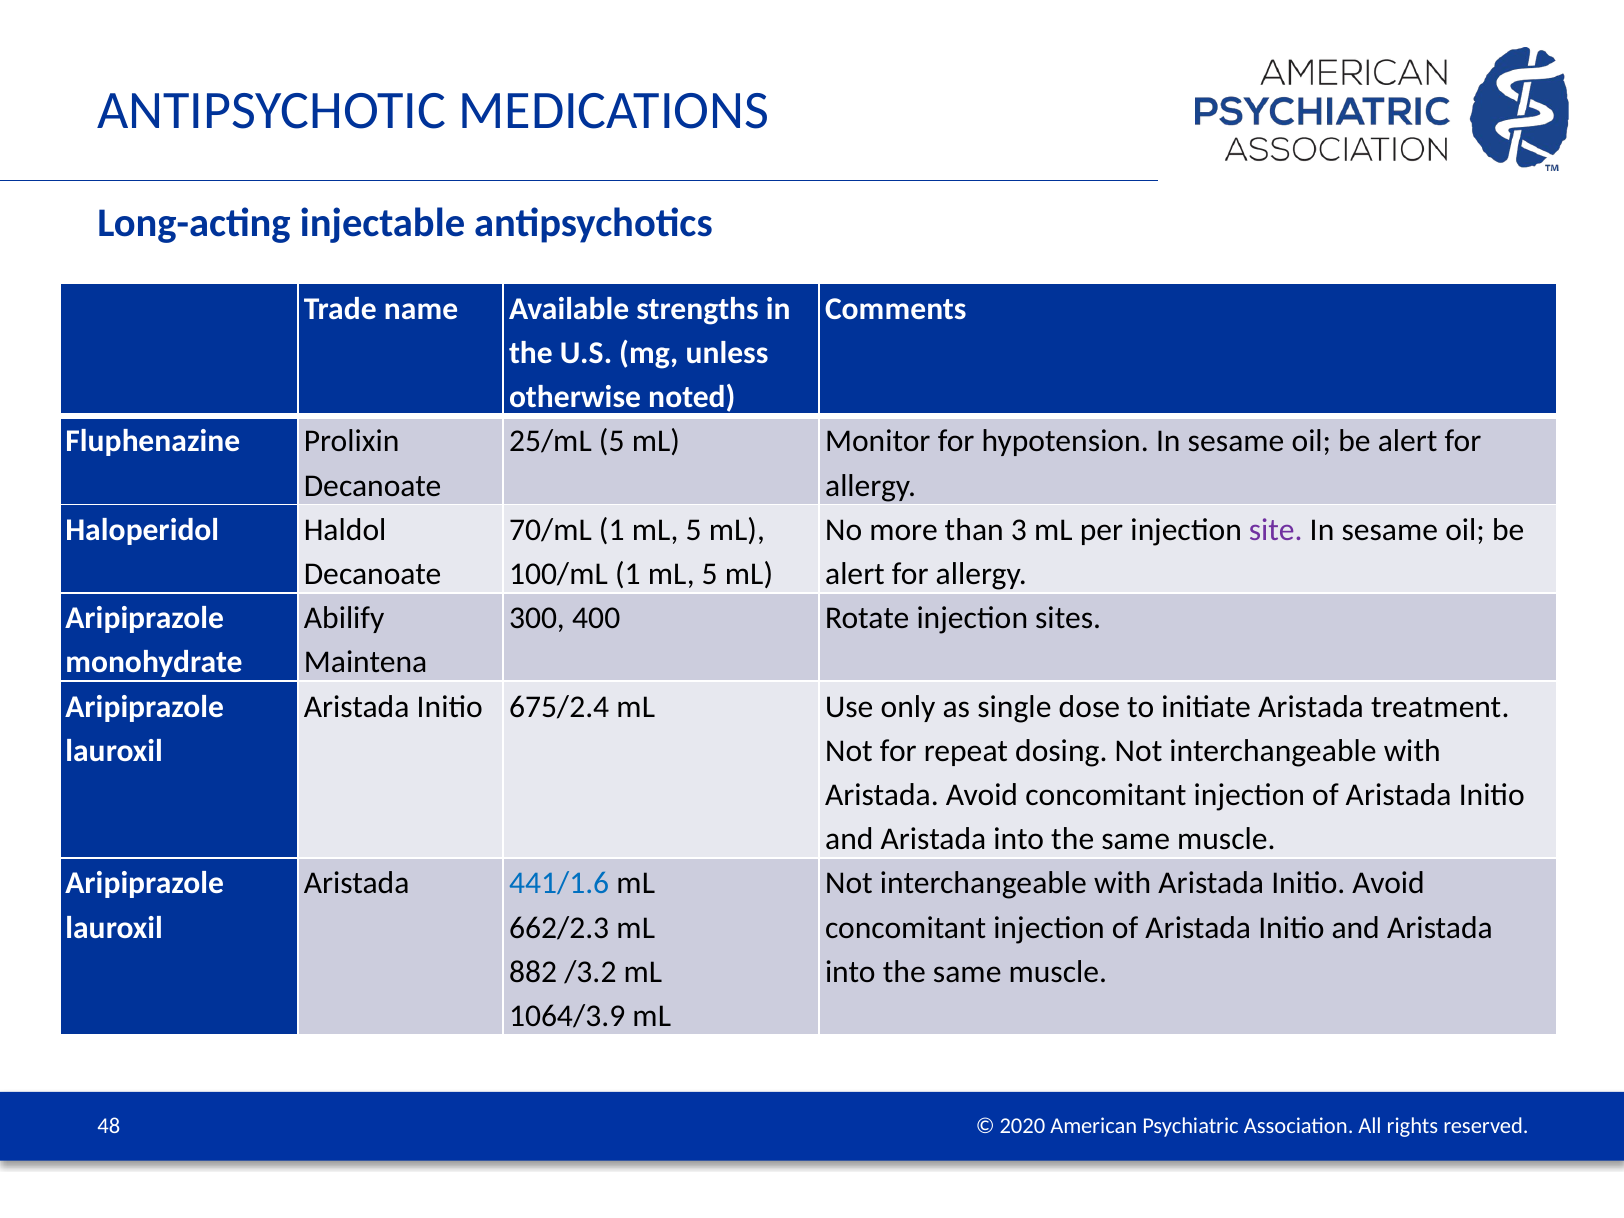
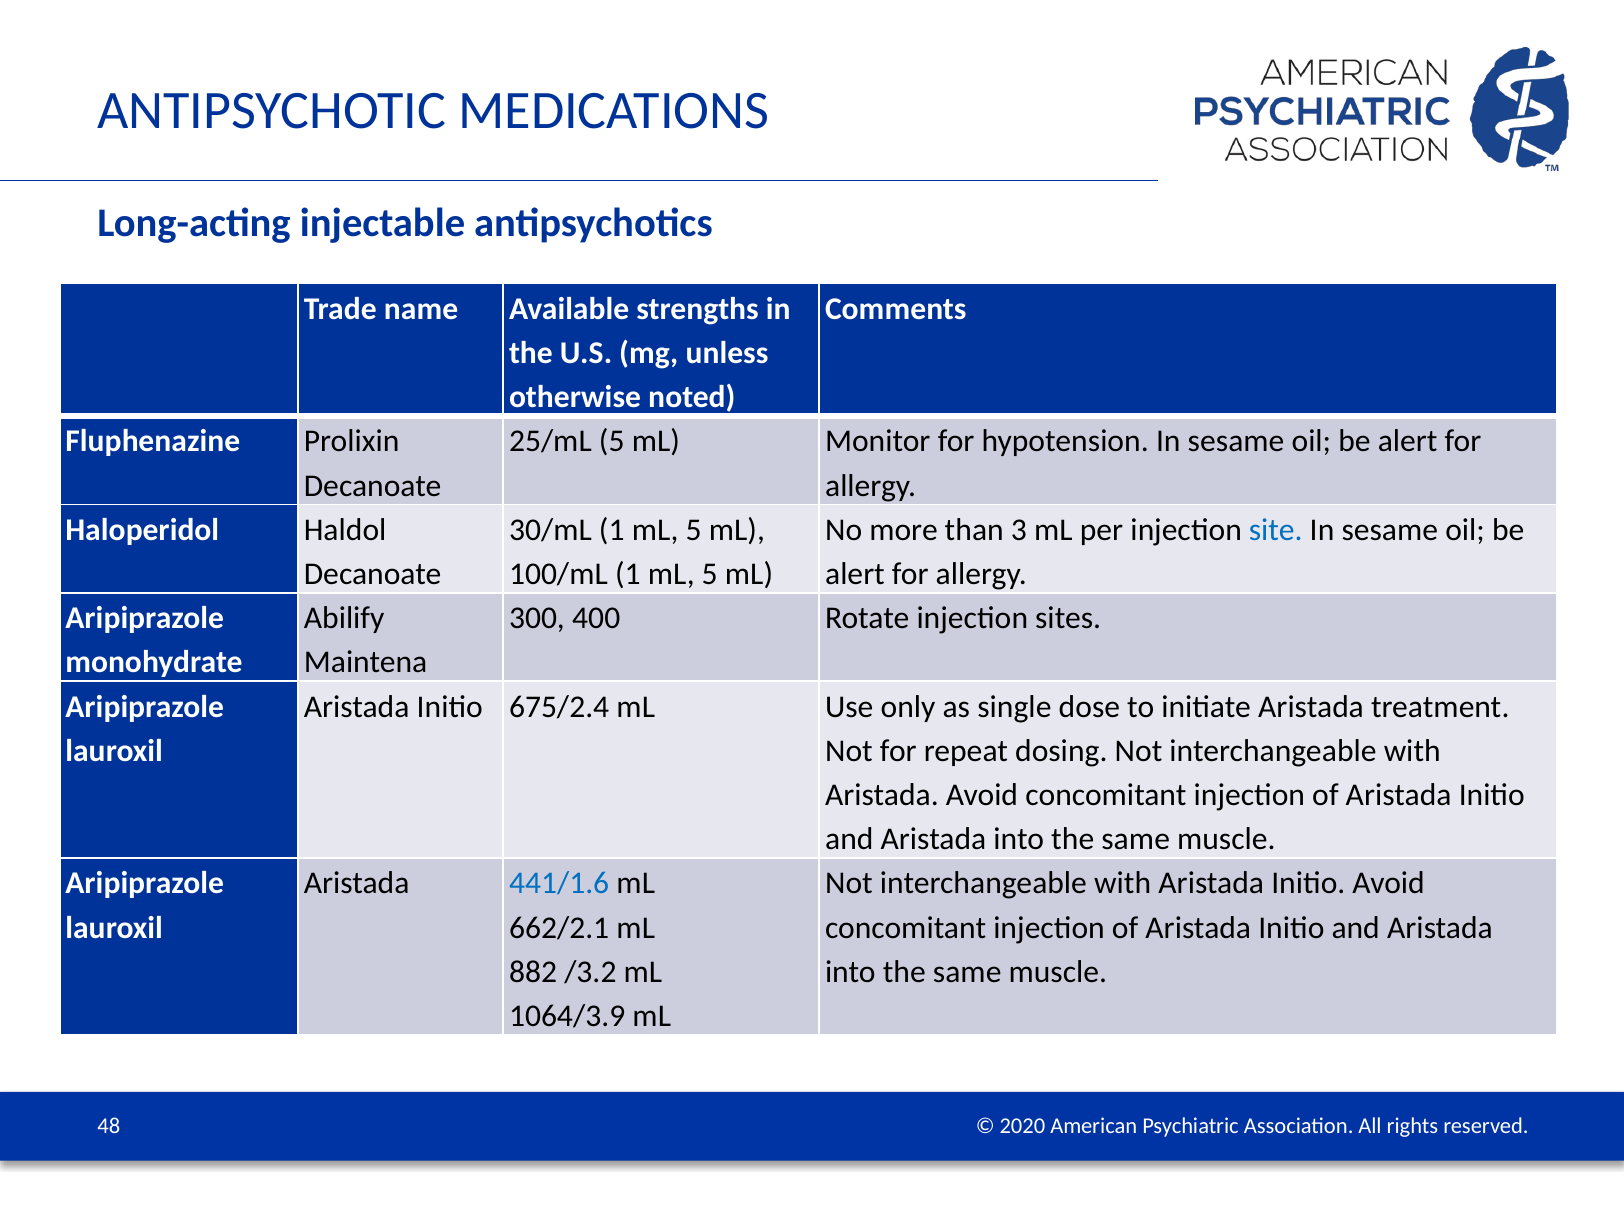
70/mL: 70/mL -> 30/mL (550, 530)
site colour: purple -> blue (1276, 530)
662/2.3: 662/2.3 -> 662/2.1 (559, 928)
